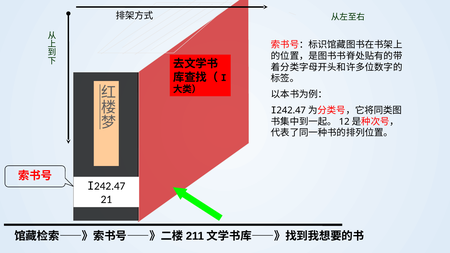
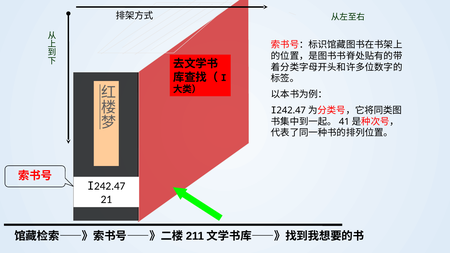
12: 12 -> 41 (344, 122)
